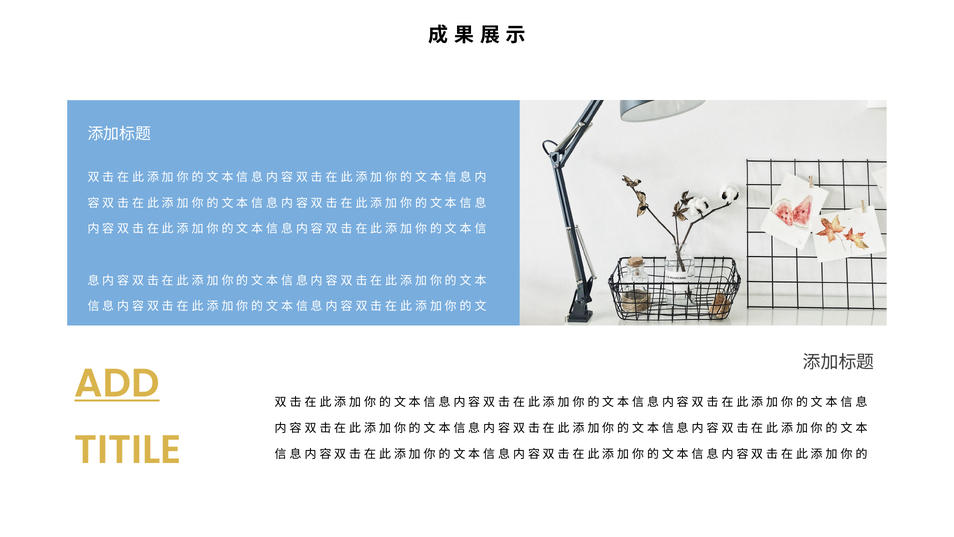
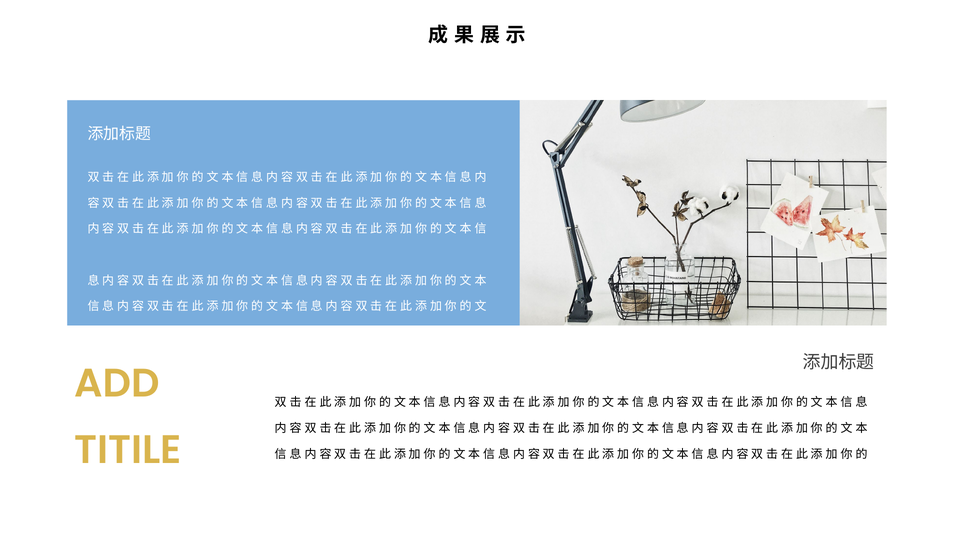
ADD underline: present -> none (117, 383)
